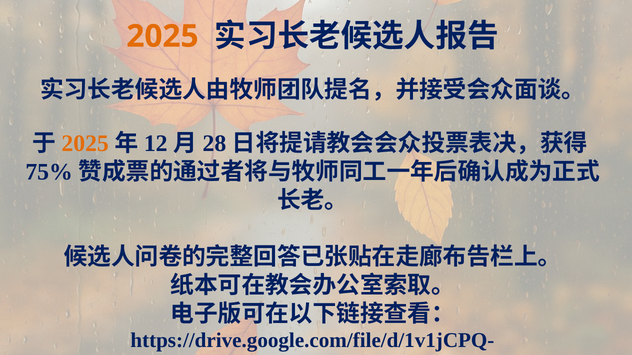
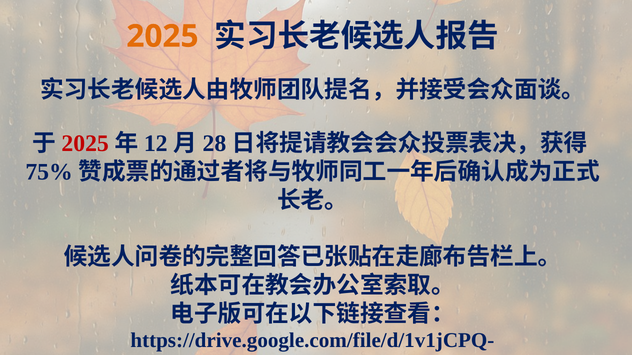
2025 colour: orange -> red (85, 144)
